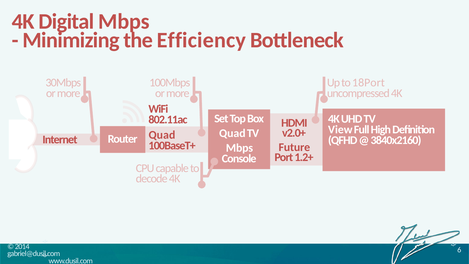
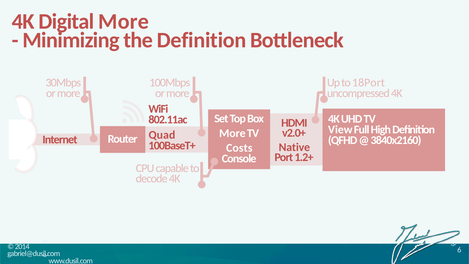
Digital Mbps: Mbps -> More (124, 21)
the Efficiency: Efficiency -> Definition (202, 40)
Quad: Quad -> More (232, 133)
Future: Future -> Native (294, 147)
Mbps: Mbps -> Costs (239, 148)
